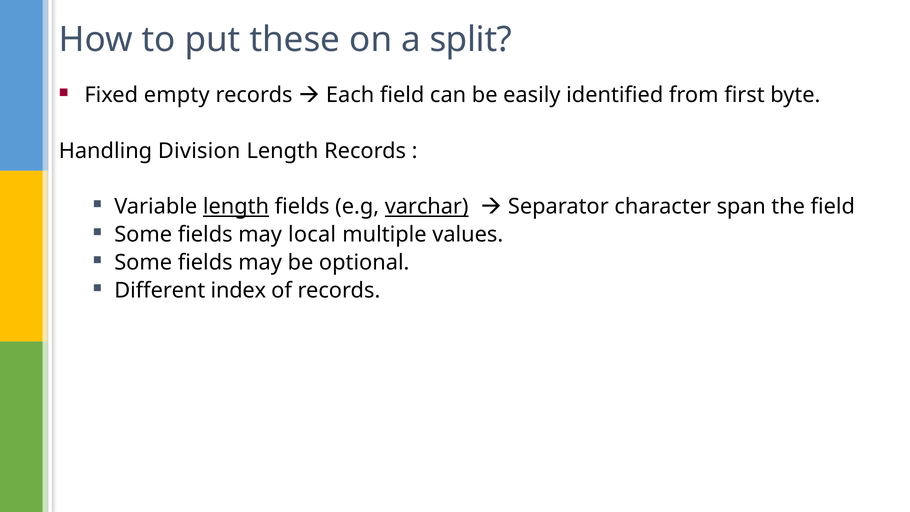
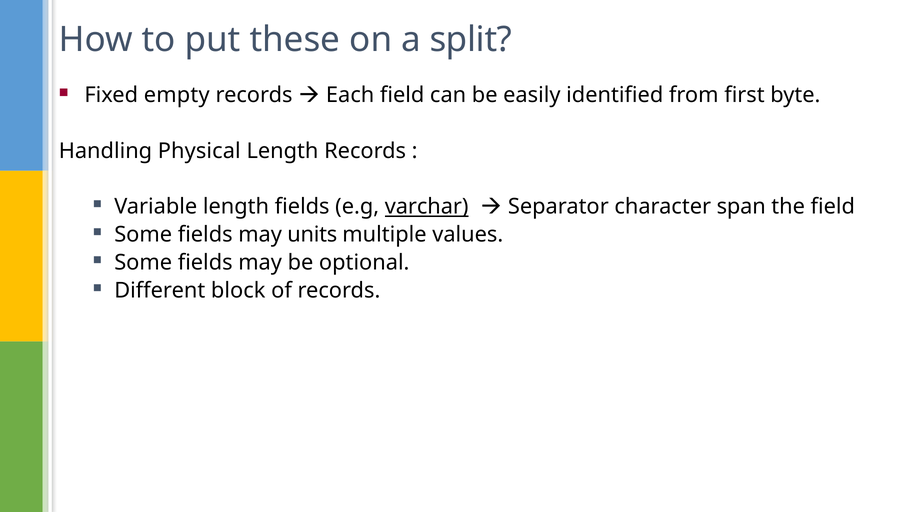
Division: Division -> Physical (199, 151)
length underline: present -> none (236, 207)
local: local -> units (312, 235)
index: index -> block (238, 290)
